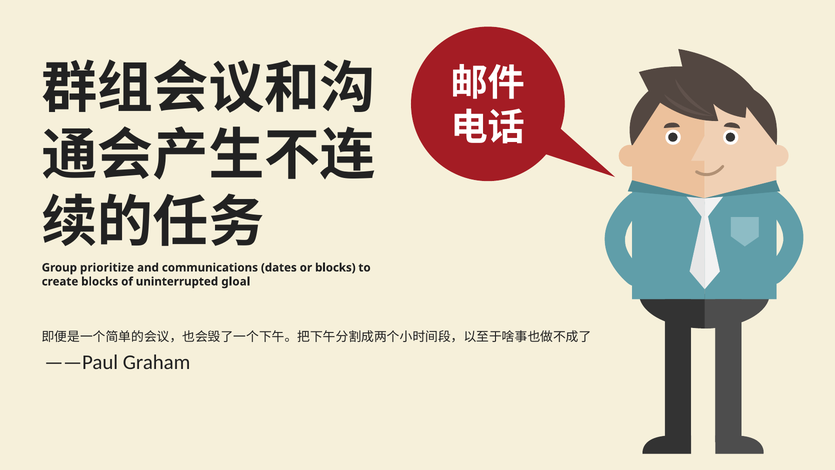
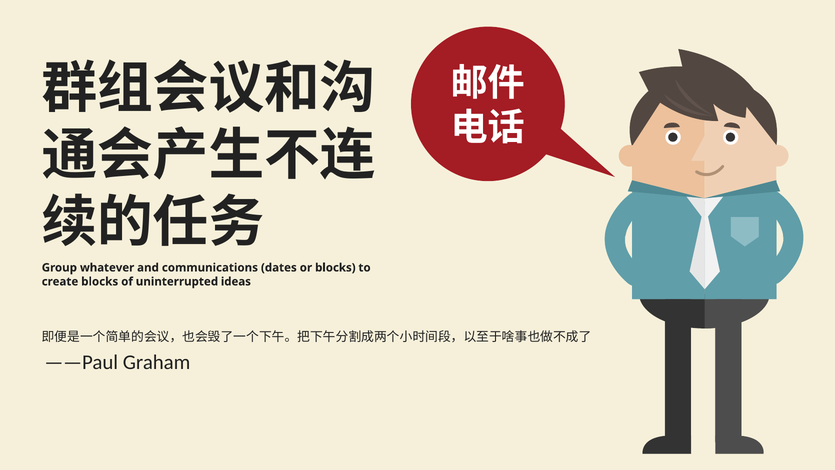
prioritize: prioritize -> whatever (107, 267)
gloal: gloal -> ideas (236, 281)
